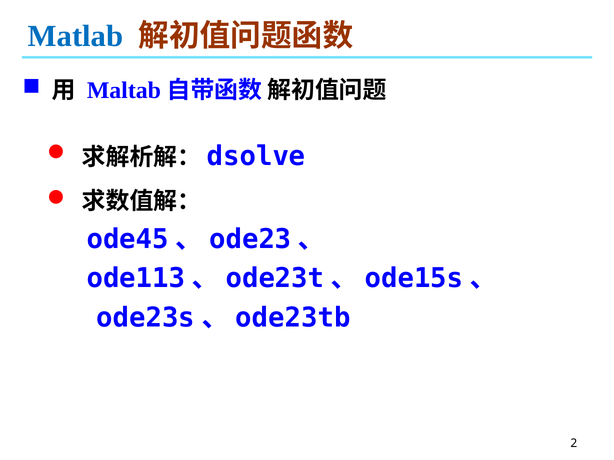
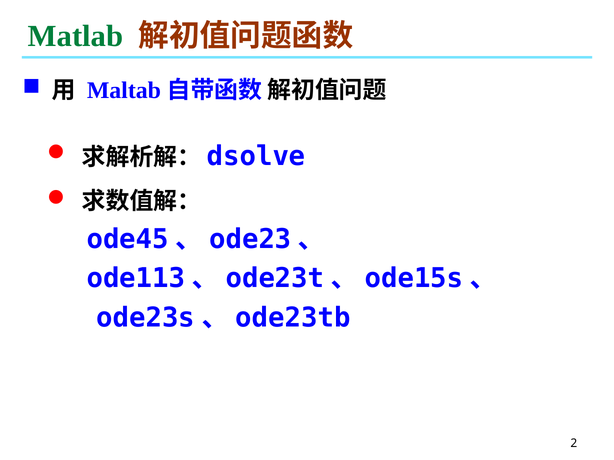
Matlab colour: blue -> green (76, 36)
